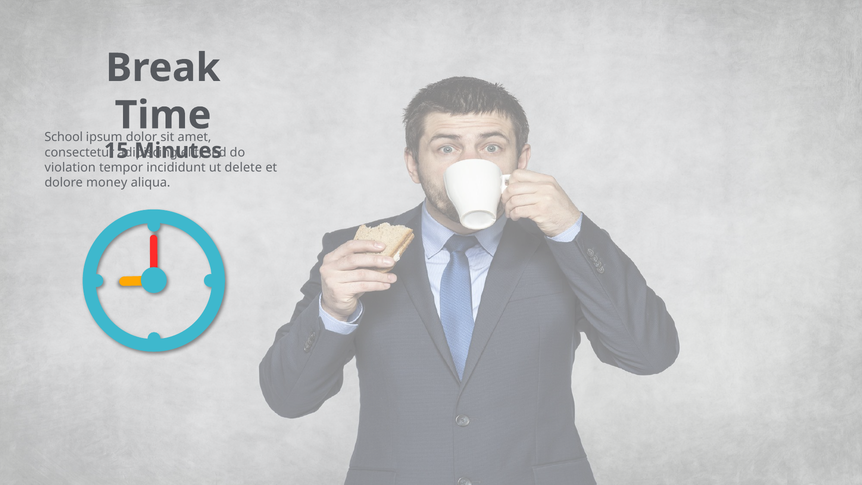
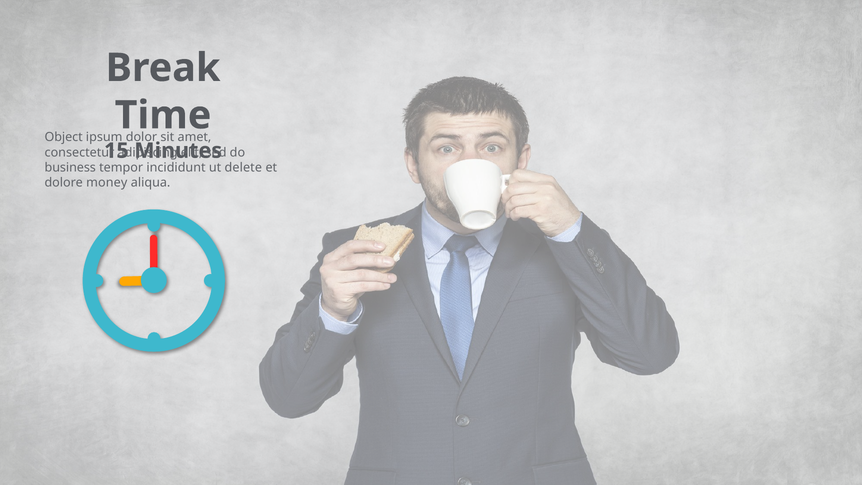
School: School -> Object (64, 137)
violation: violation -> business (70, 167)
